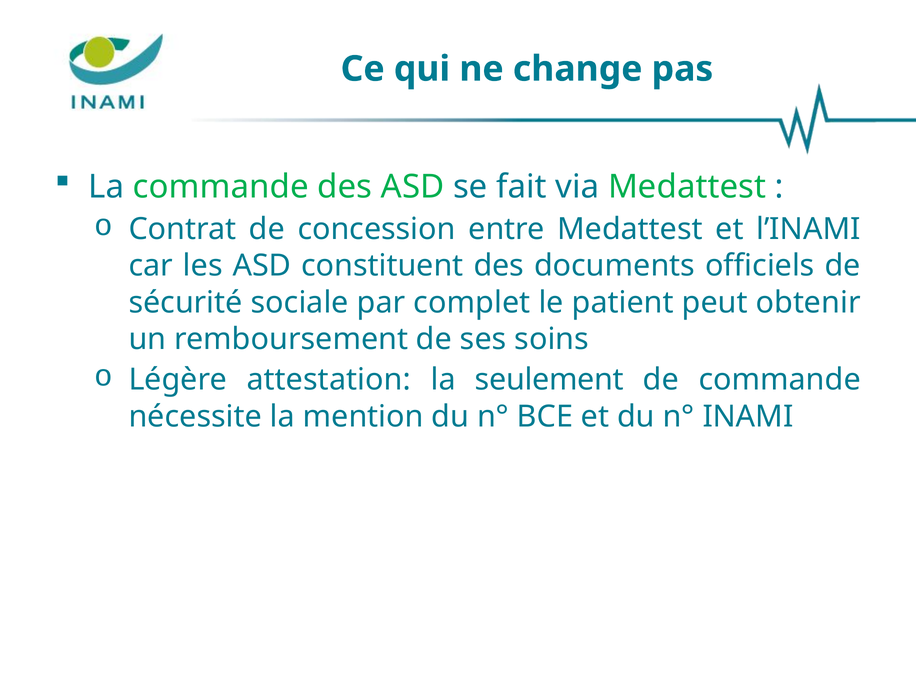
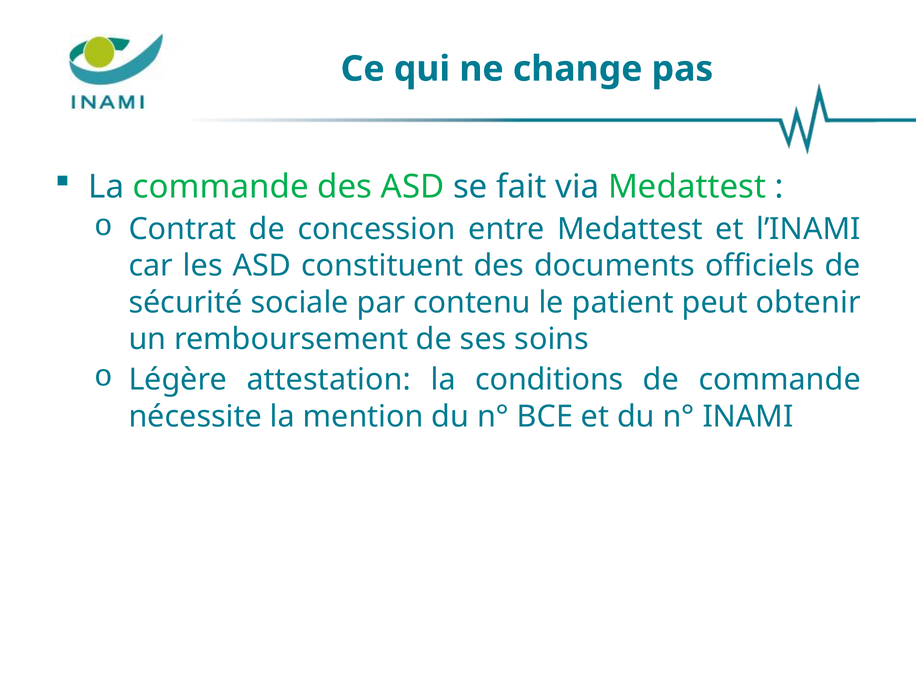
complet: complet -> contenu (472, 302)
seulement: seulement -> conditions (549, 380)
